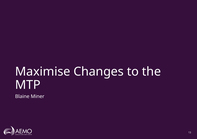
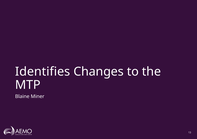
Maximise: Maximise -> Identifies (43, 72)
